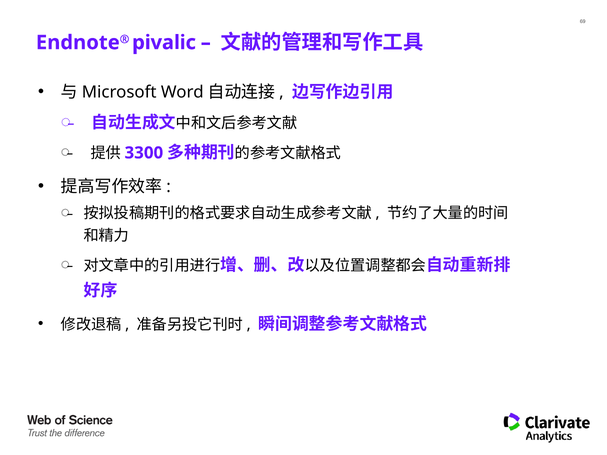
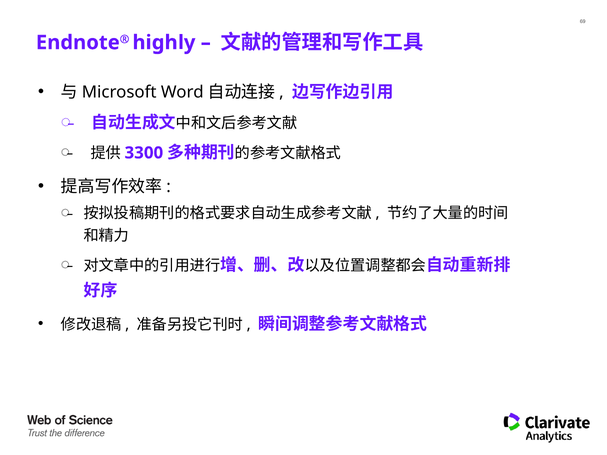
pivalic: pivalic -> highly (164, 43)
